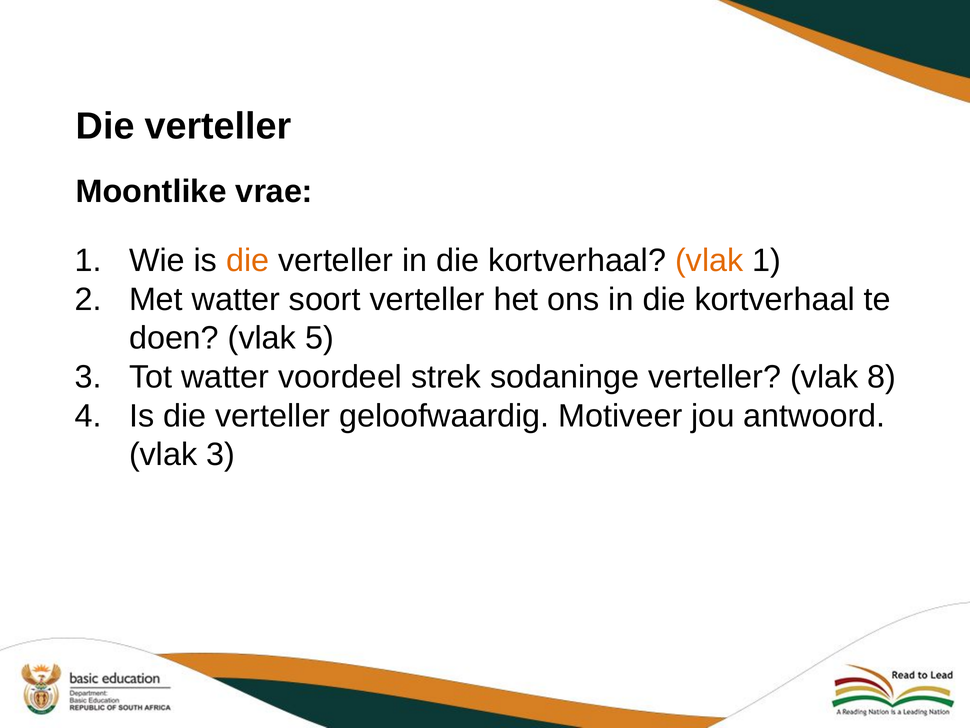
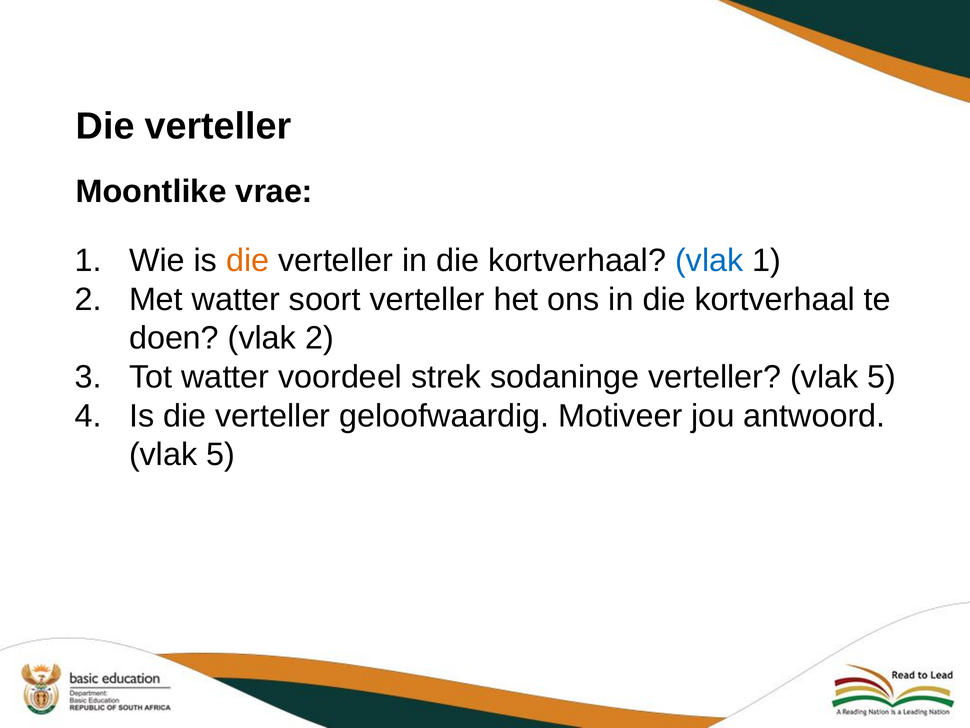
vlak colour: orange -> blue (709, 260)
vlak 5: 5 -> 2 (319, 338)
verteller vlak 8: 8 -> 5 (882, 377)
3: 3 -> 5 (221, 454)
